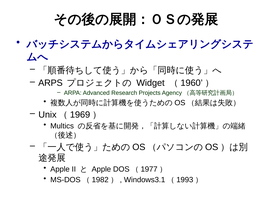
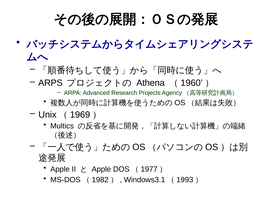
Widget: Widget -> Athena (151, 83)
